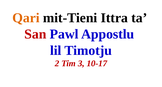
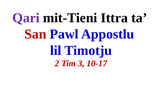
Qari colour: orange -> purple (26, 18)
